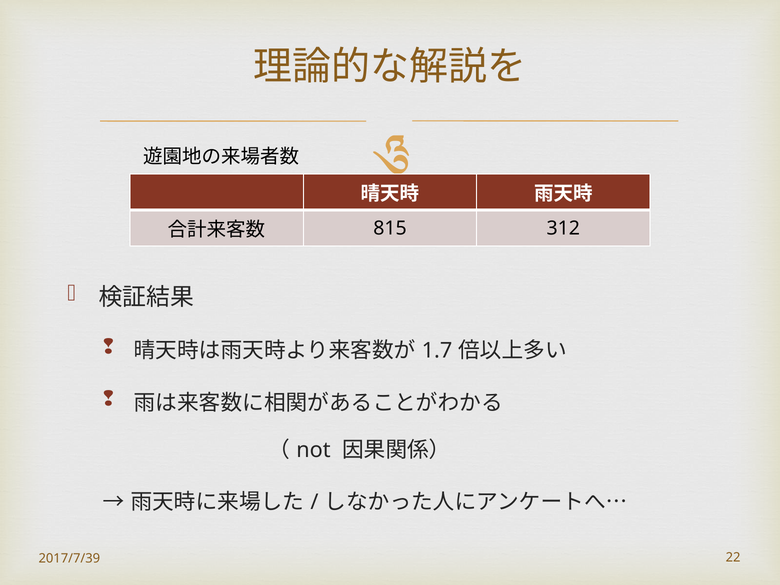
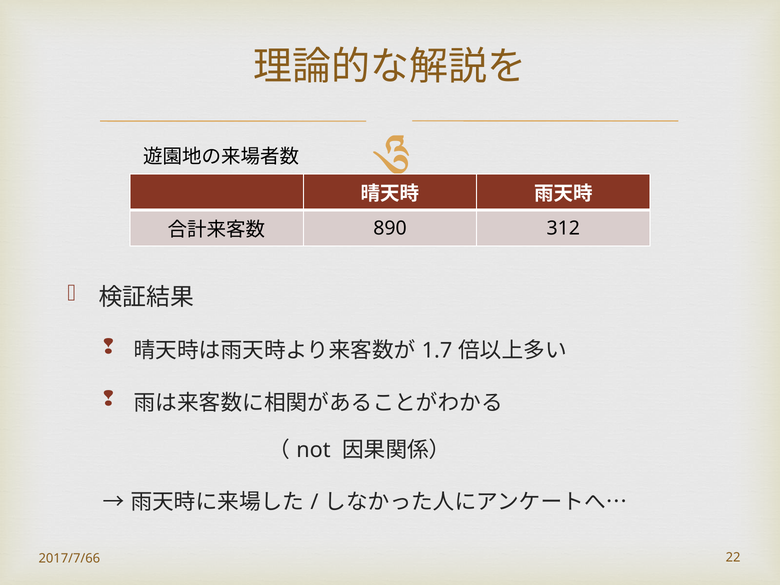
815: 815 -> 890 (390, 228)
2017/7/39: 2017/7/39 -> 2017/7/66 (69, 558)
